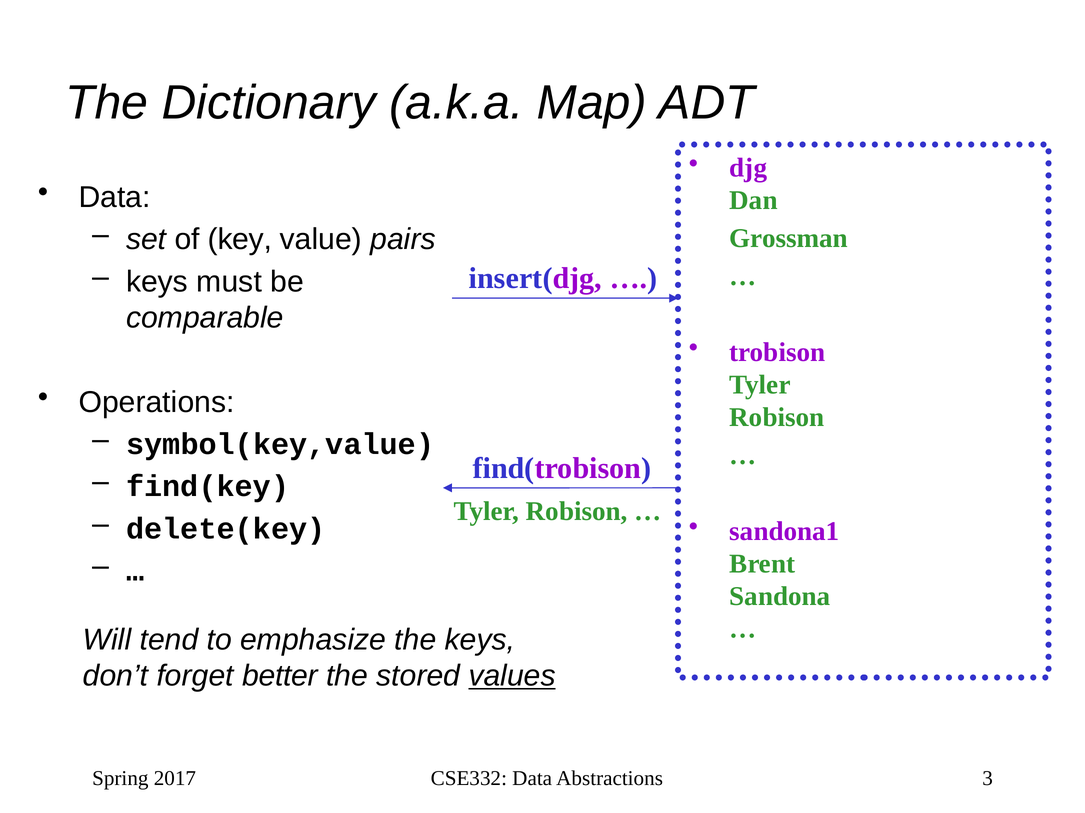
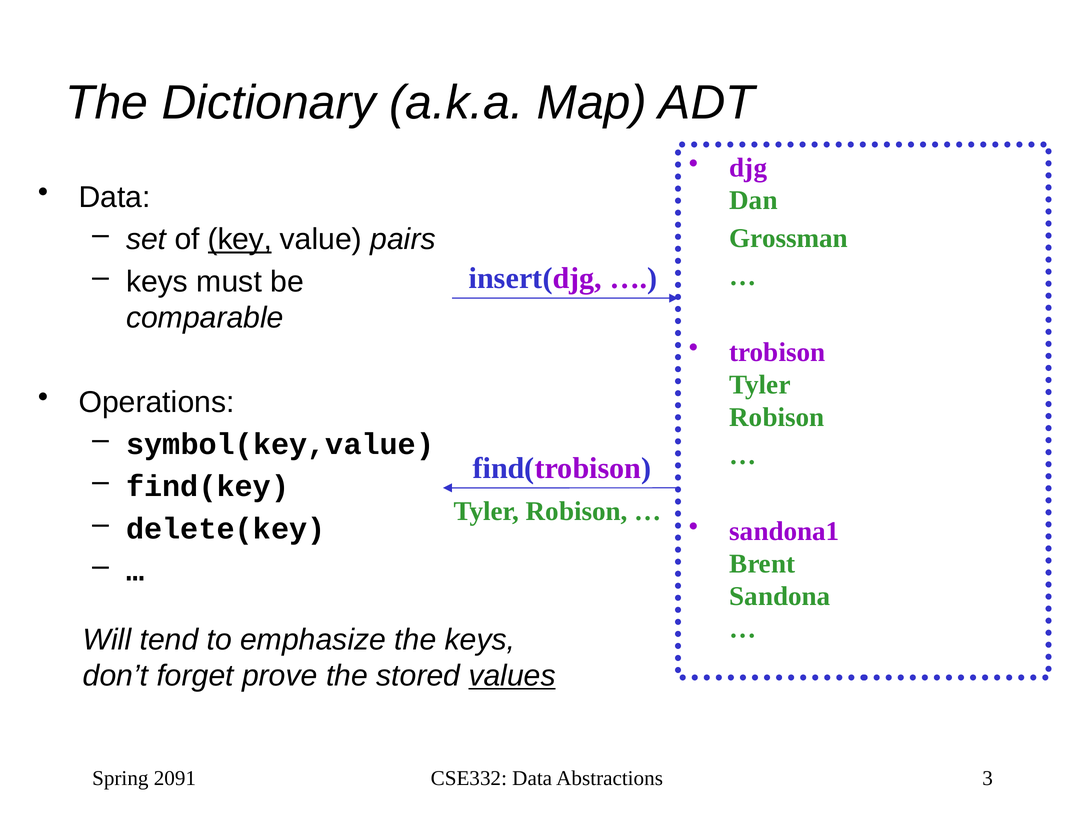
key underline: none -> present (240, 240)
better: better -> prove (280, 677)
2017: 2017 -> 2091 (175, 779)
